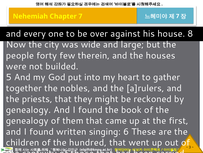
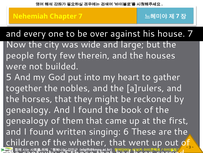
house 8: 8 -> 7 (190, 34)
priests: priests -> horses (37, 99)
hundred: hundred -> whether (88, 142)
